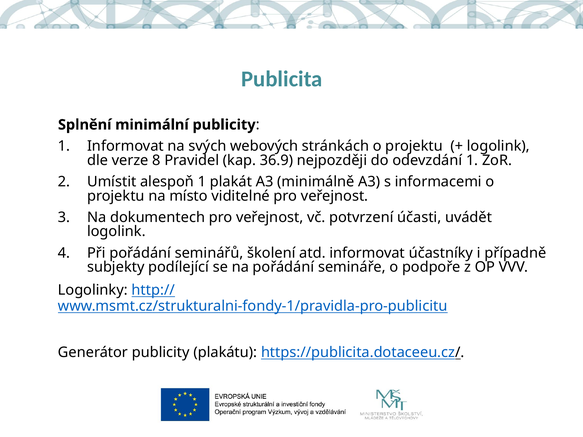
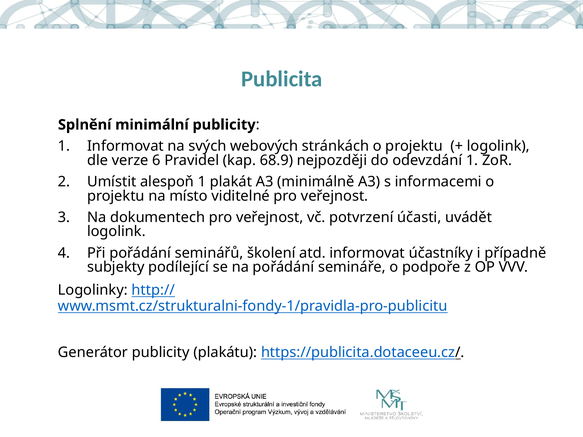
8: 8 -> 6 (156, 160)
36.9: 36.9 -> 68.9 (277, 160)
